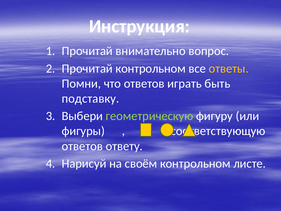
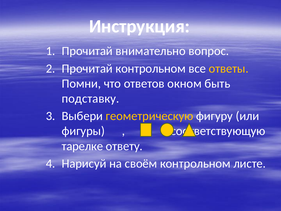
играть: играть -> окном (185, 83)
геометрическую colour: light green -> yellow (150, 116)
ответов: ответов -> тарелке (82, 146)
